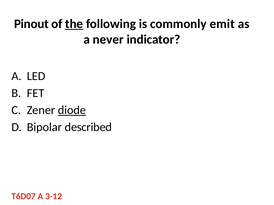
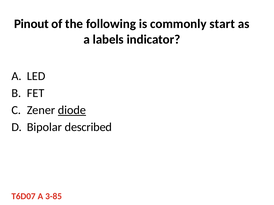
the underline: present -> none (74, 24)
emit: emit -> start (222, 24)
never: never -> labels (108, 39)
3-12: 3-12 -> 3-85 (54, 197)
